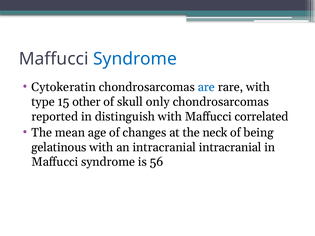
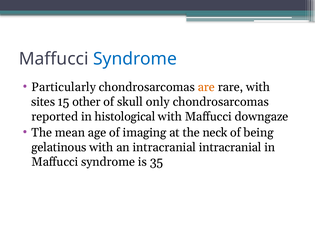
Cytokeratin: Cytokeratin -> Particularly (64, 87)
are colour: blue -> orange (206, 87)
type: type -> sites (43, 102)
distinguish: distinguish -> histological (125, 117)
correlated: correlated -> downgaze (261, 117)
changes: changes -> imaging (145, 133)
56: 56 -> 35 (157, 162)
